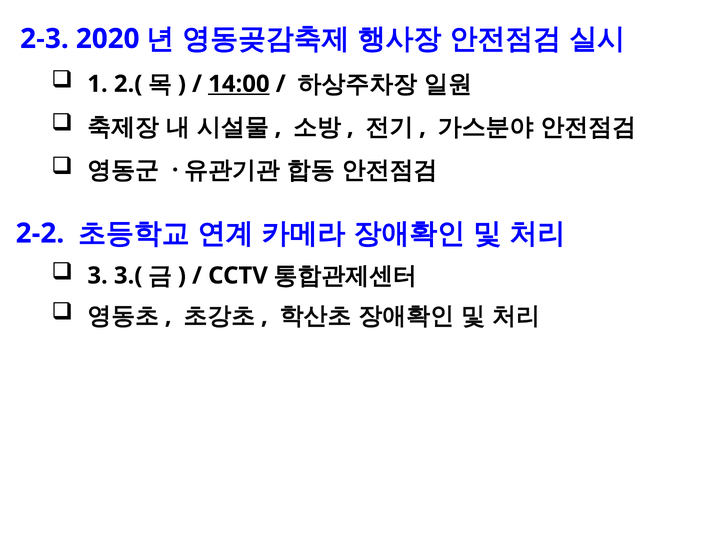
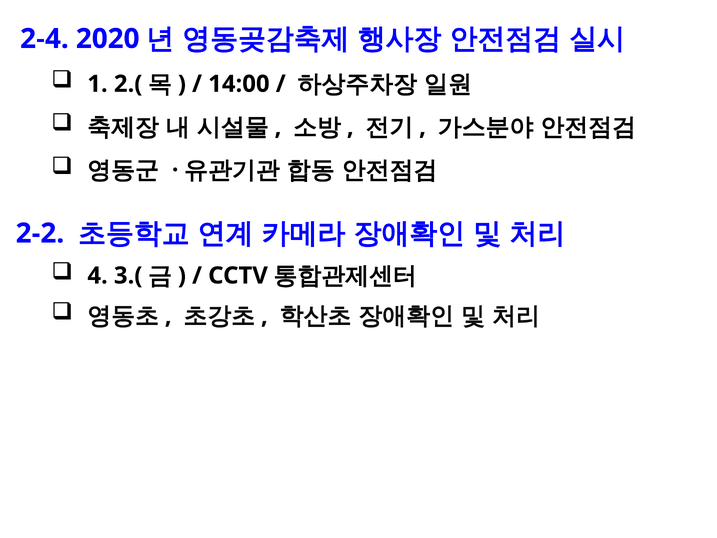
2-3: 2-3 -> 2-4 (44, 39)
14:00 underline: present -> none (239, 84)
3: 3 -> 4 (98, 275)
